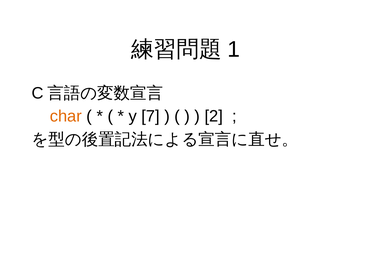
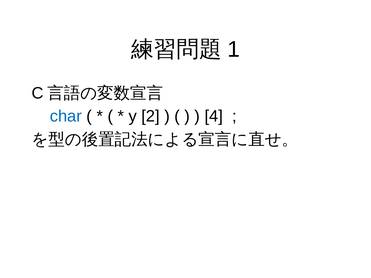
char colour: orange -> blue (66, 116)
7: 7 -> 2 (151, 116)
2: 2 -> 4 (214, 116)
